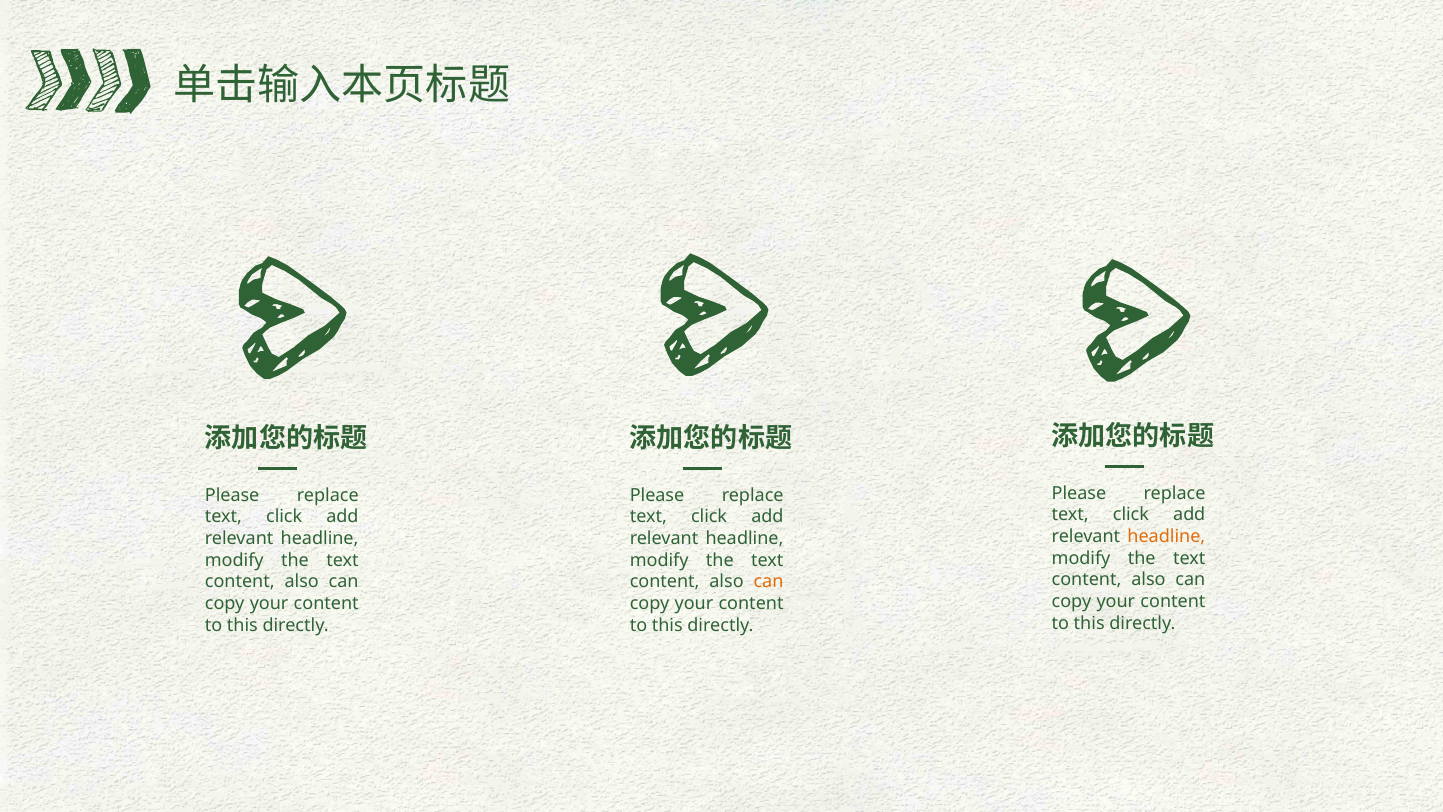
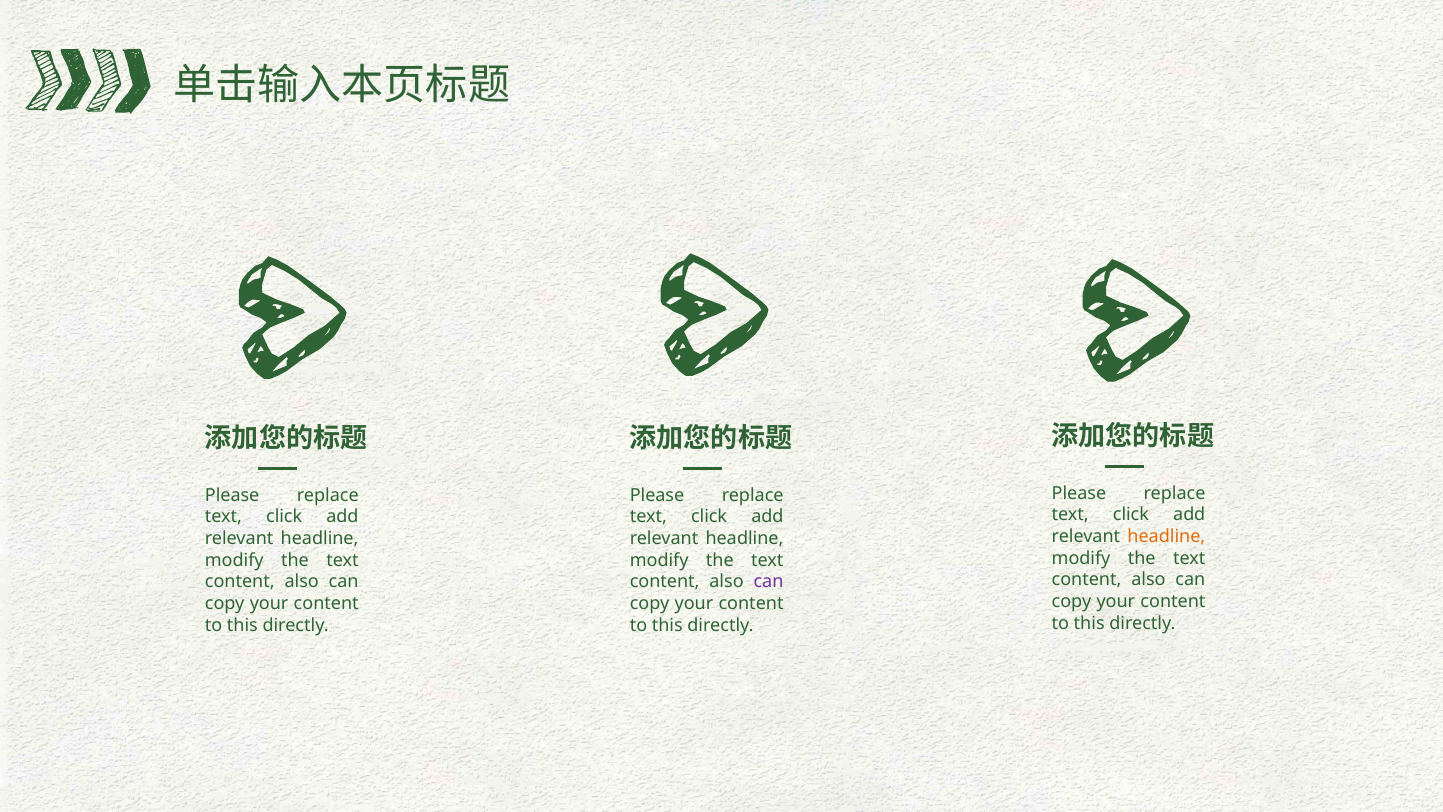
can colour: orange -> purple (768, 582)
